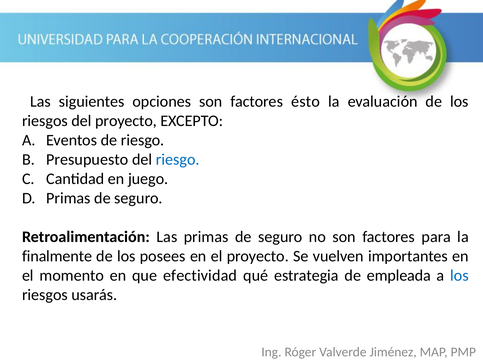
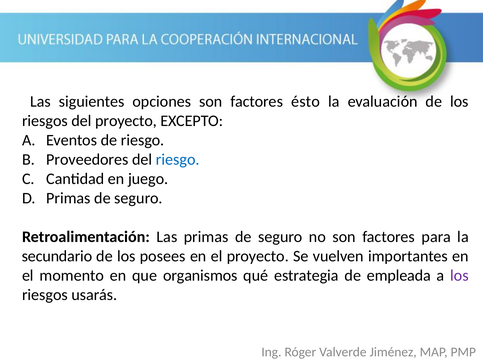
Presupuesto: Presupuesto -> Proveedores (87, 160)
finalmente: finalmente -> secundario (57, 256)
efectividad: efectividad -> organismos (200, 276)
los colour: blue -> purple (459, 276)
